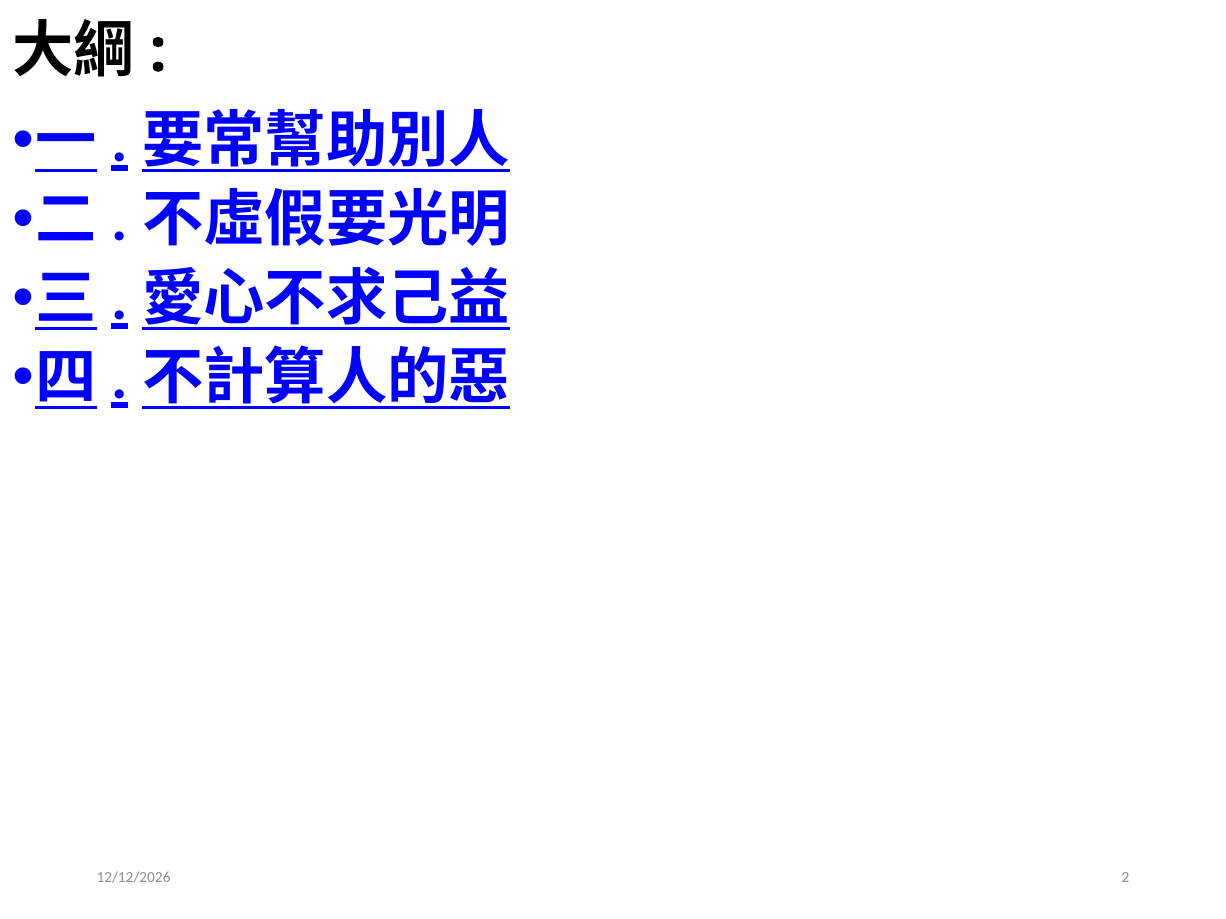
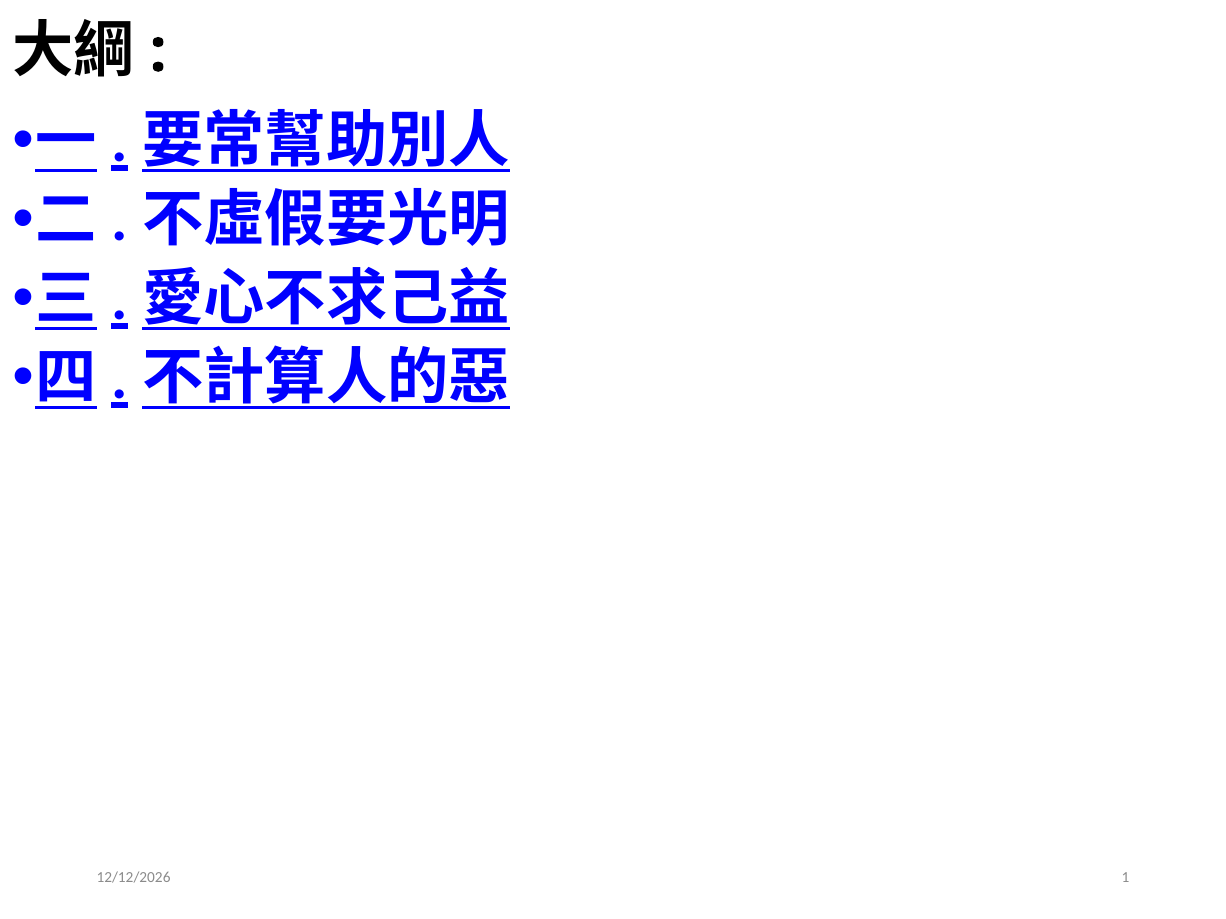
2: 2 -> 1 (1126, 878)
